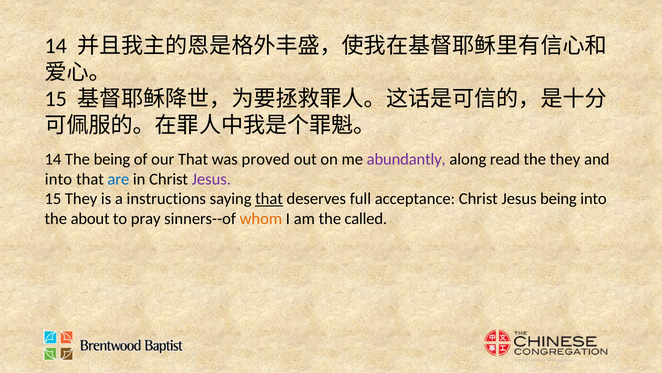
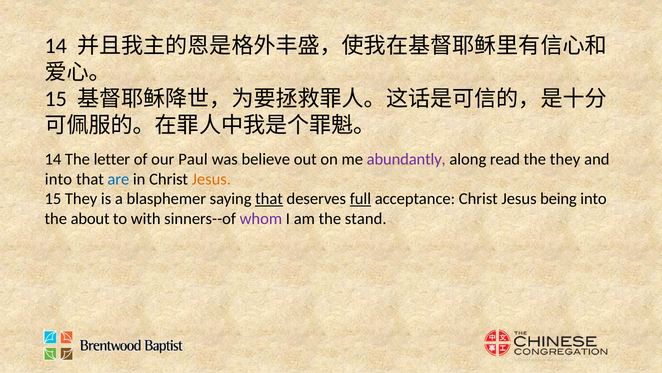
The being: being -> letter (112, 159)
our That: That -> Paul (193, 159)
proved: proved -> believe (266, 159)
Jesus colour: purple -> orange (211, 179)
instructions: instructions -> blasphemer (166, 199)
full underline: none -> present (360, 199)
pray: pray -> with (146, 218)
whom colour: orange -> purple (261, 218)
called: called -> stand (366, 218)
